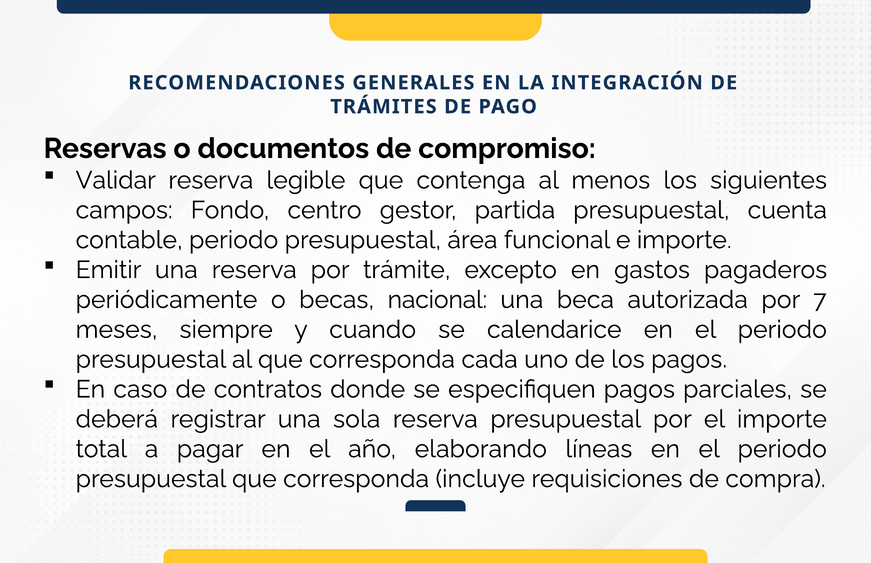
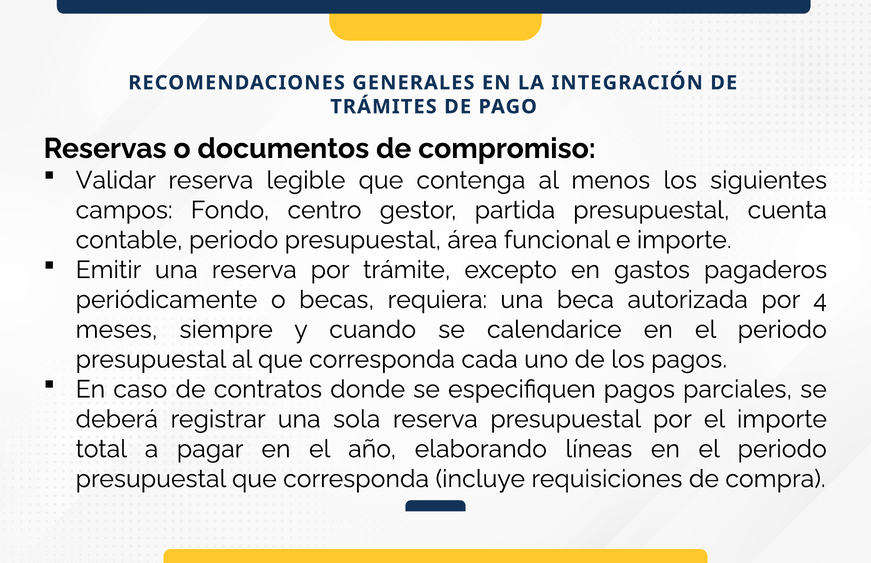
nacional: nacional -> requiera (437, 300)
7: 7 -> 4 (820, 300)
